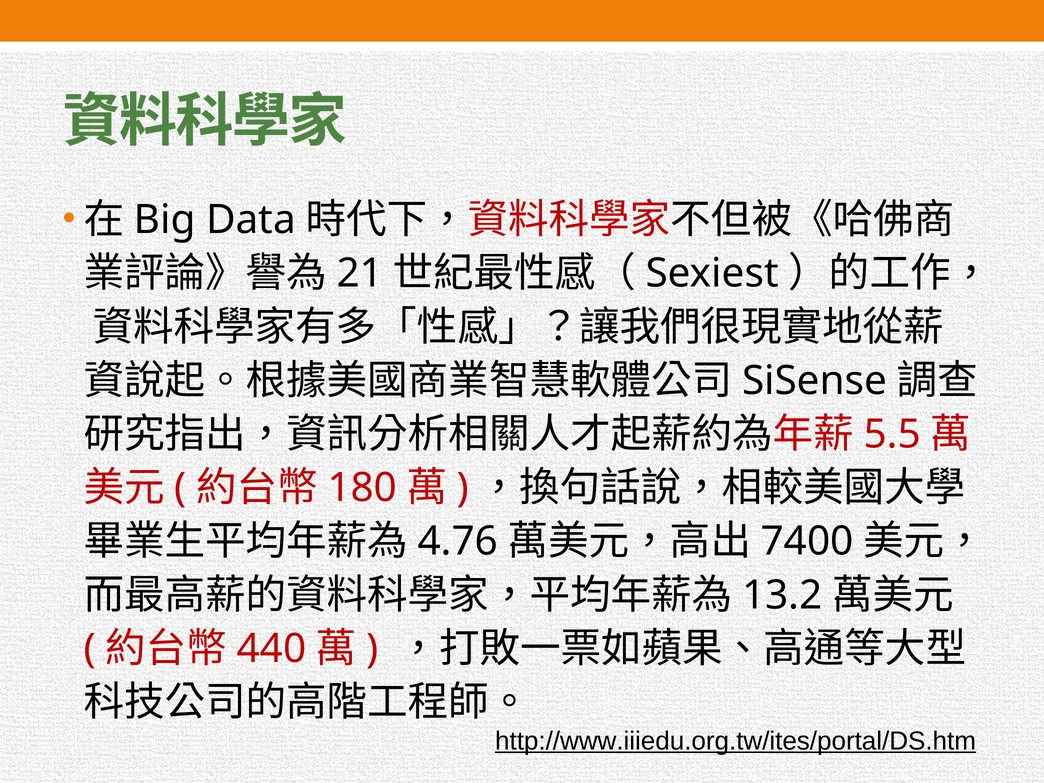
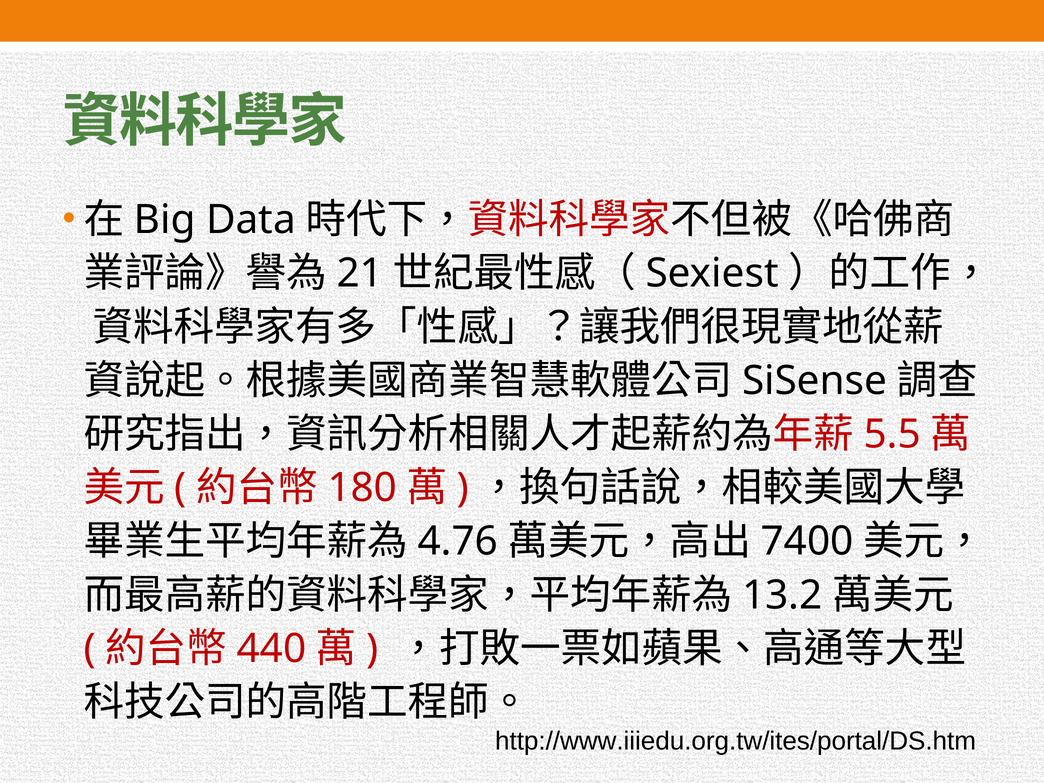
http://www.iiiedu.org.tw/ites/portal/DS.htm underline: present -> none (736, 741)
